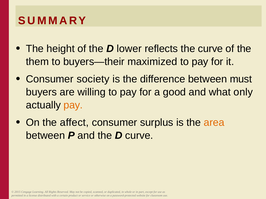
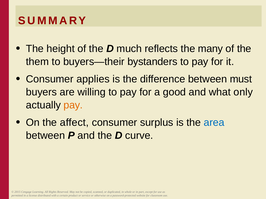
lower: lower -> much (129, 49)
the curve: curve -> many (210, 49)
maximized: maximized -> bystanders (152, 62)
society: society -> applies (93, 79)
area colour: orange -> blue (214, 123)
